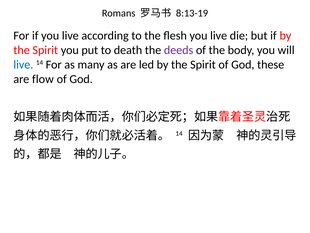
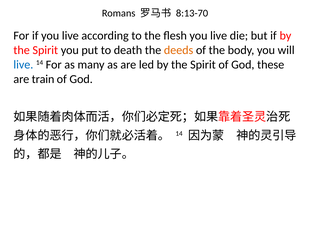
8:13-19: 8:13-19 -> 8:13-70 (192, 13)
deeds colour: purple -> orange (179, 50)
flow: flow -> train (43, 79)
